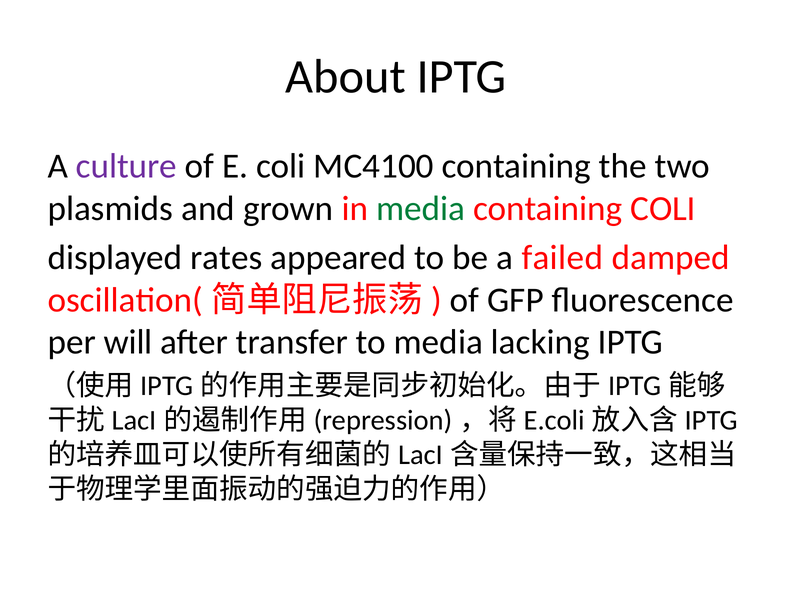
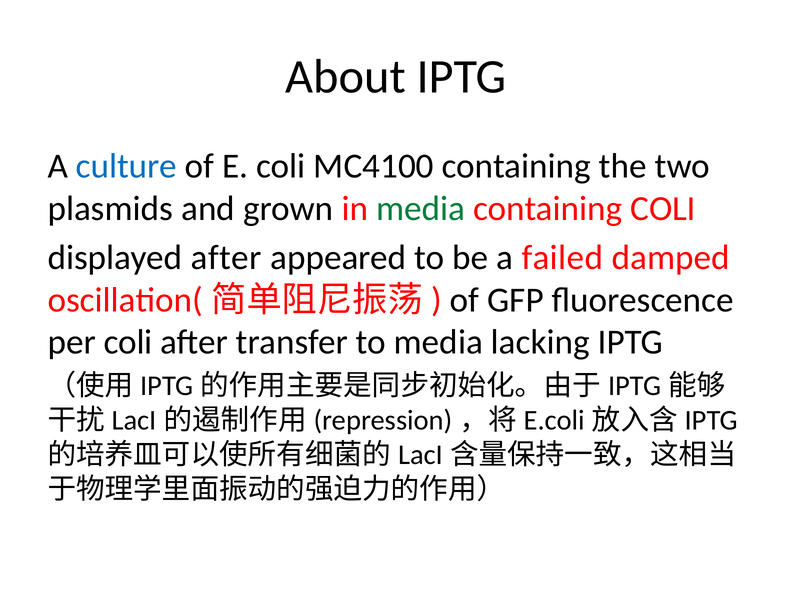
culture colour: purple -> blue (126, 166)
displayed rates: rates -> after (226, 258)
per will: will -> coli (128, 342)
